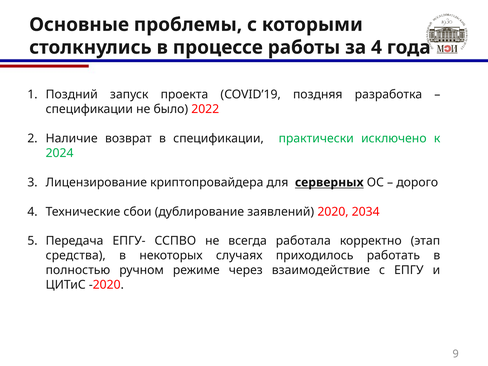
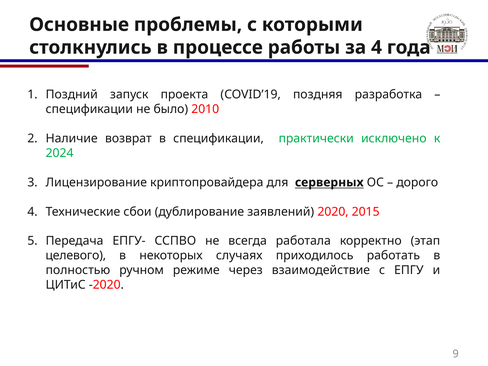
2022: 2022 -> 2010 (205, 109)
2034: 2034 -> 2015 (366, 212)
средства: средства -> целевого (76, 256)
